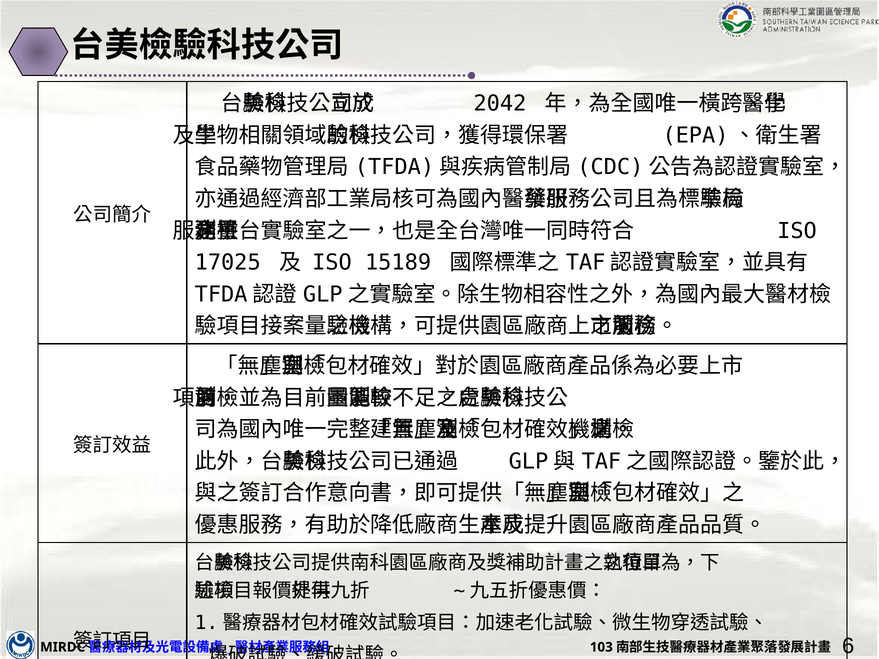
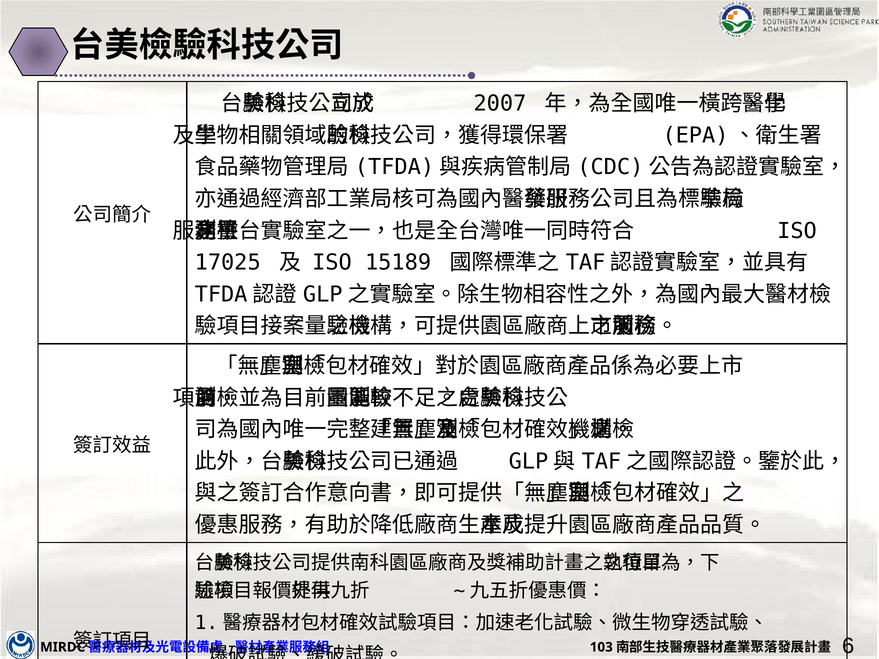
2042: 2042 -> 2007 (500, 104)
